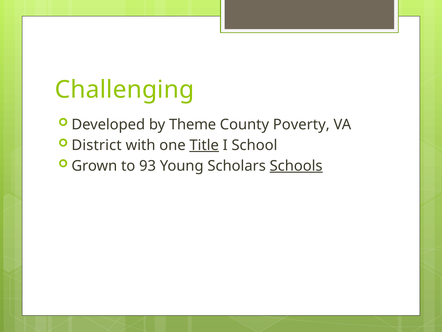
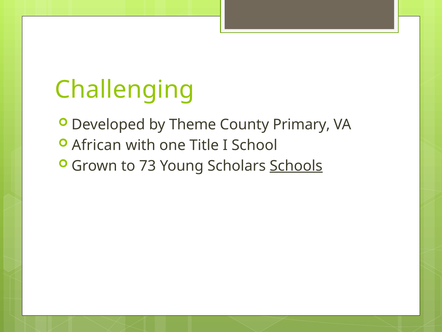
Poverty: Poverty -> Primary (301, 124)
District: District -> African (97, 145)
Title underline: present -> none (204, 145)
93: 93 -> 73 (148, 166)
